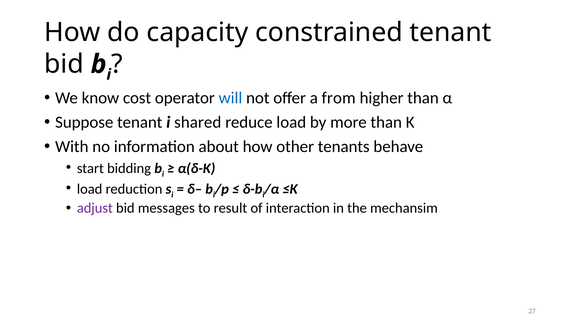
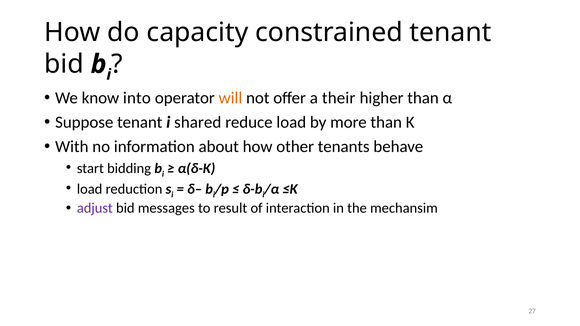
cost: cost -> into (137, 98)
will colour: blue -> orange (230, 98)
from: from -> their (339, 98)
